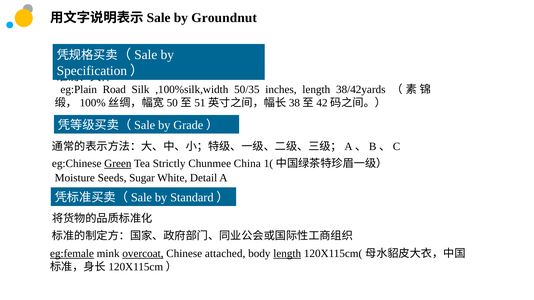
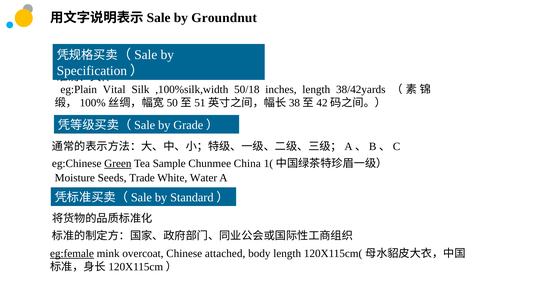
Road: Road -> Vital (114, 90)
50/35: 50/35 -> 50/18 (247, 90)
Strictly: Strictly -> Sample (169, 164)
Sugar: Sugar -> Trade (142, 178)
Detail: Detail -> Water (204, 178)
overcoat underline: present -> none (143, 254)
length underline: present -> none (287, 254)
